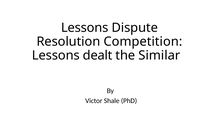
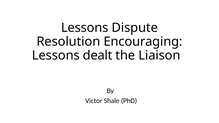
Competition: Competition -> Encouraging (143, 42)
Similar: Similar -> Liaison (159, 55)
